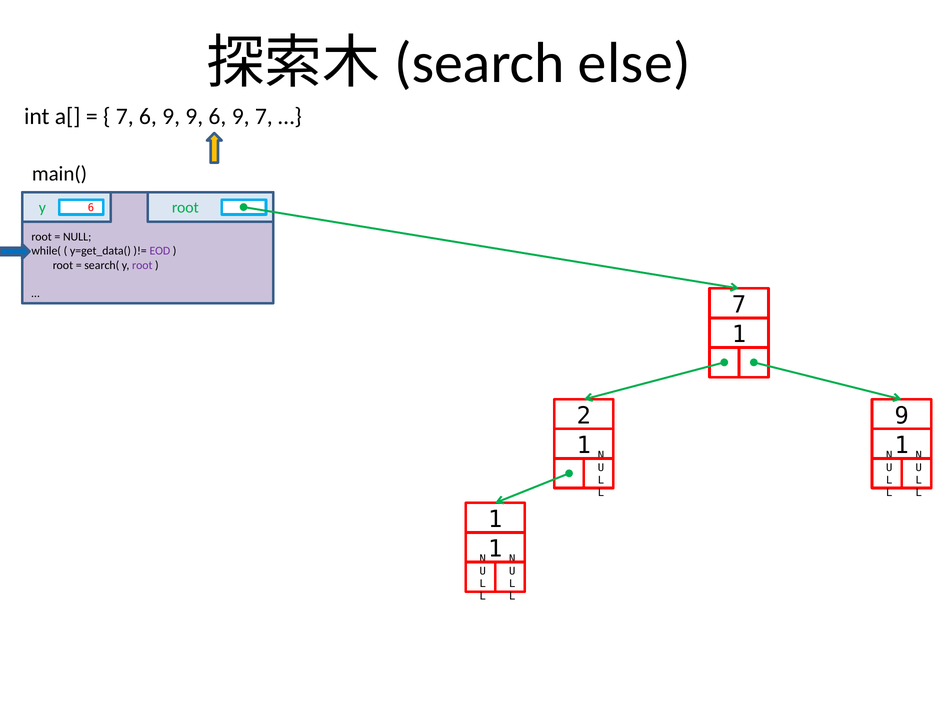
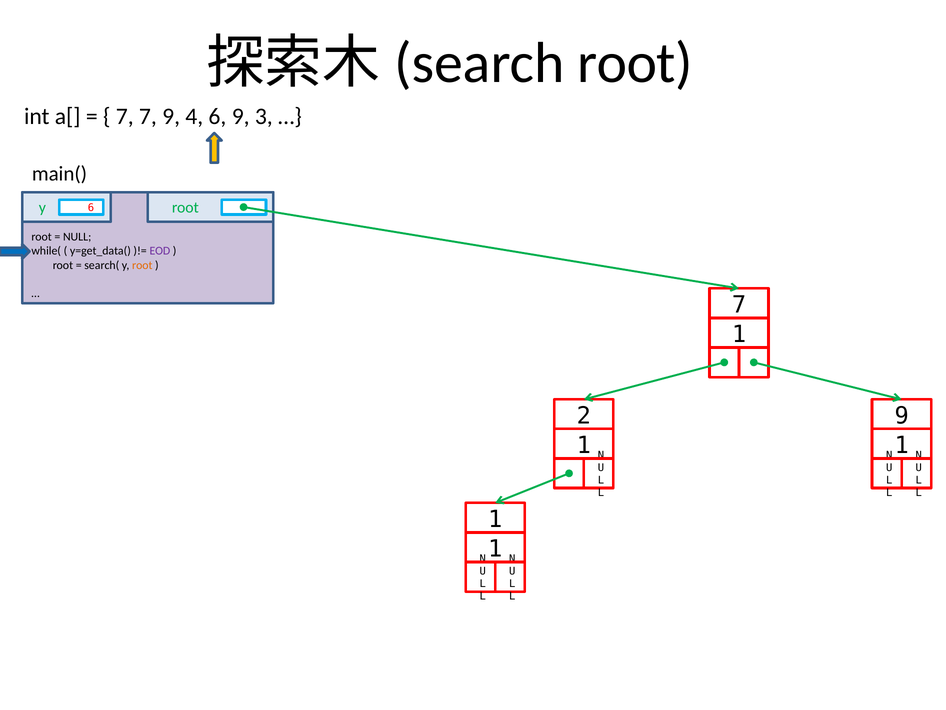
else: else -> root (635, 63)
7 6: 6 -> 7 (148, 117)
9 9: 9 -> 4 (194, 117)
9 7: 7 -> 3 (264, 117)
root colour: purple -> orange (142, 265)
